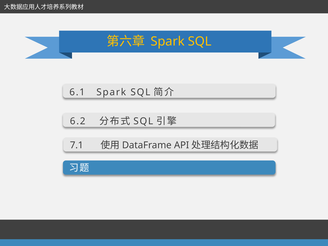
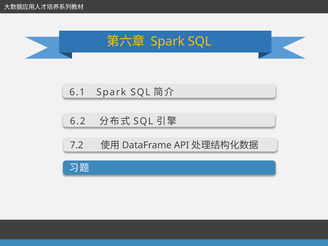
7.1: 7.1 -> 7.2 (77, 145)
